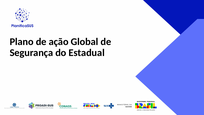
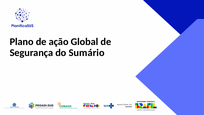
Estadual: Estadual -> Sumário (87, 53)
